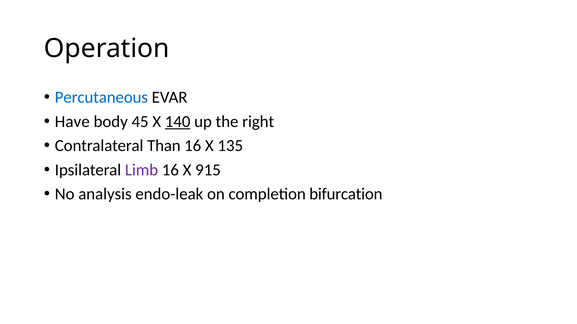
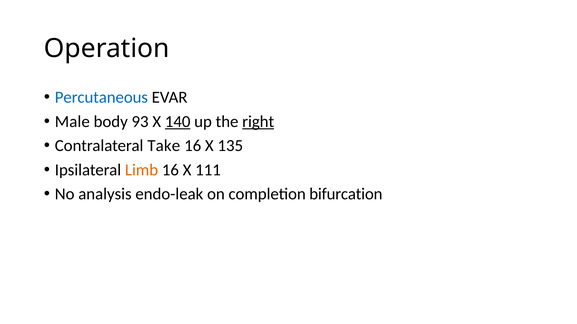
Have: Have -> Male (72, 122)
45: 45 -> 93 (140, 122)
right underline: none -> present (258, 122)
Than: Than -> Take (164, 146)
Limb colour: purple -> orange (142, 170)
915: 915 -> 111 (208, 170)
